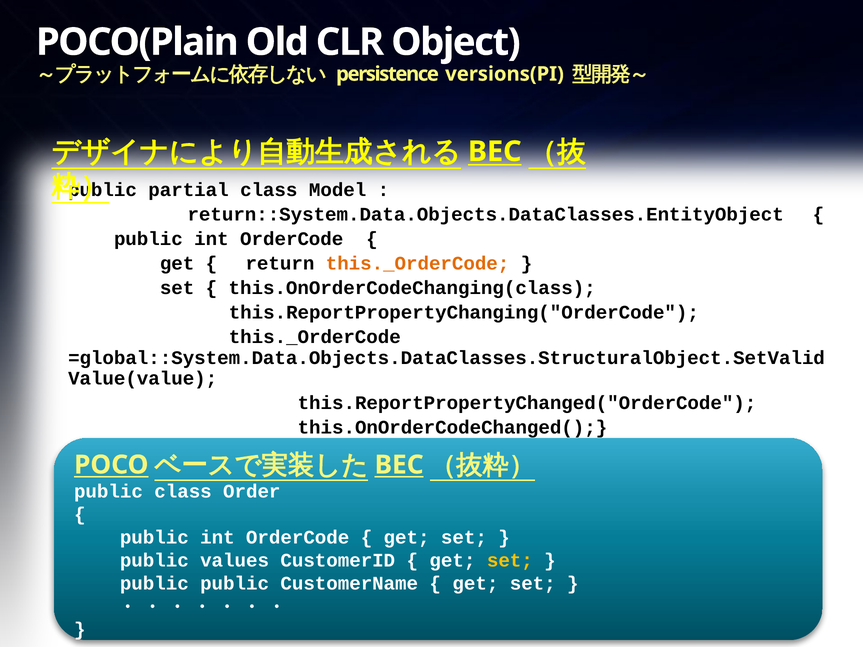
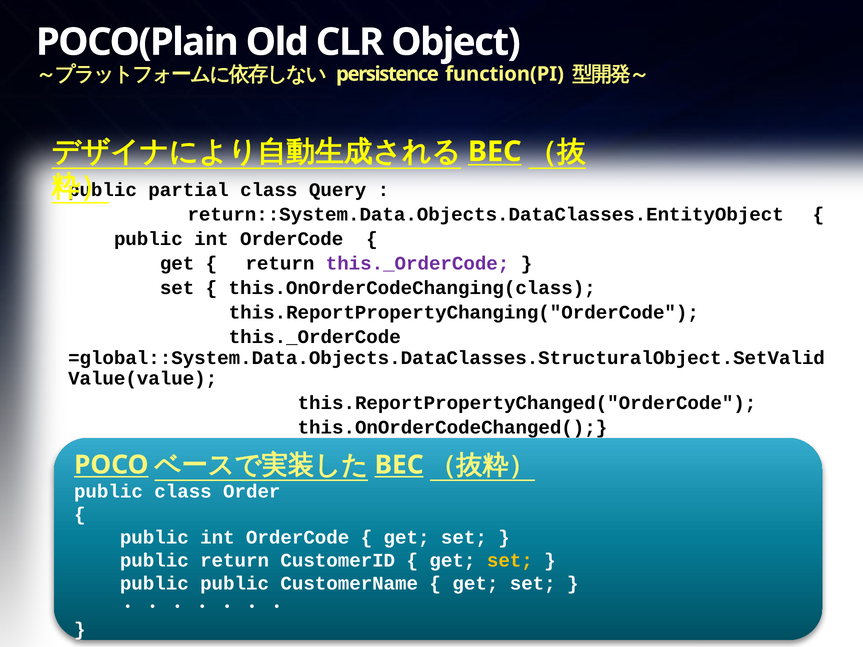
versions(PI: versions(PI -> function(PI (505, 74)
Model: Model -> Query (338, 190)
this._OrderCode colour: orange -> purple (418, 264)
public values: values -> return (235, 561)
